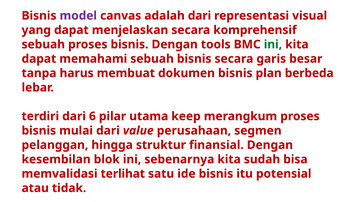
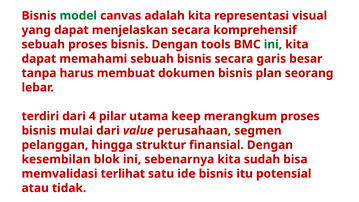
model colour: purple -> green (78, 16)
adalah dari: dari -> kita (199, 16)
berbeda: berbeda -> seorang (309, 73)
6: 6 -> 4 (92, 116)
